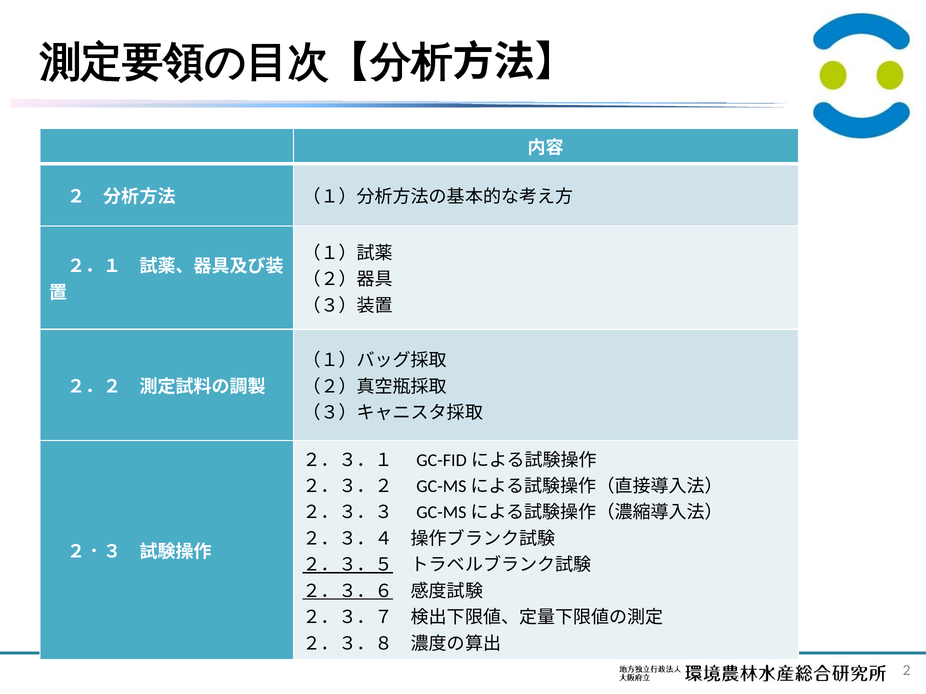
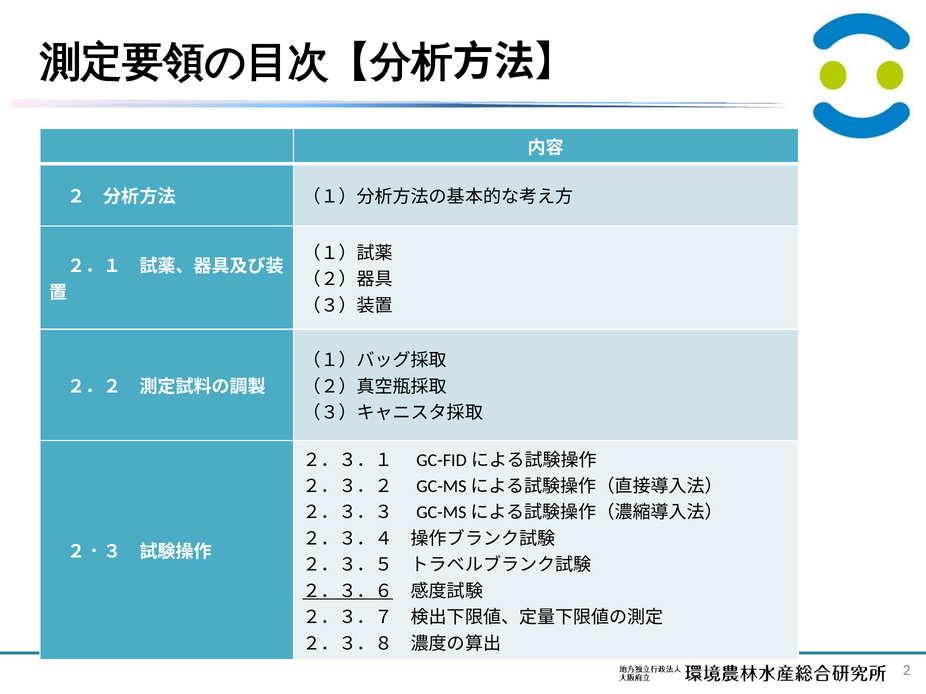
２．３．５ underline: present -> none (348, 565)
